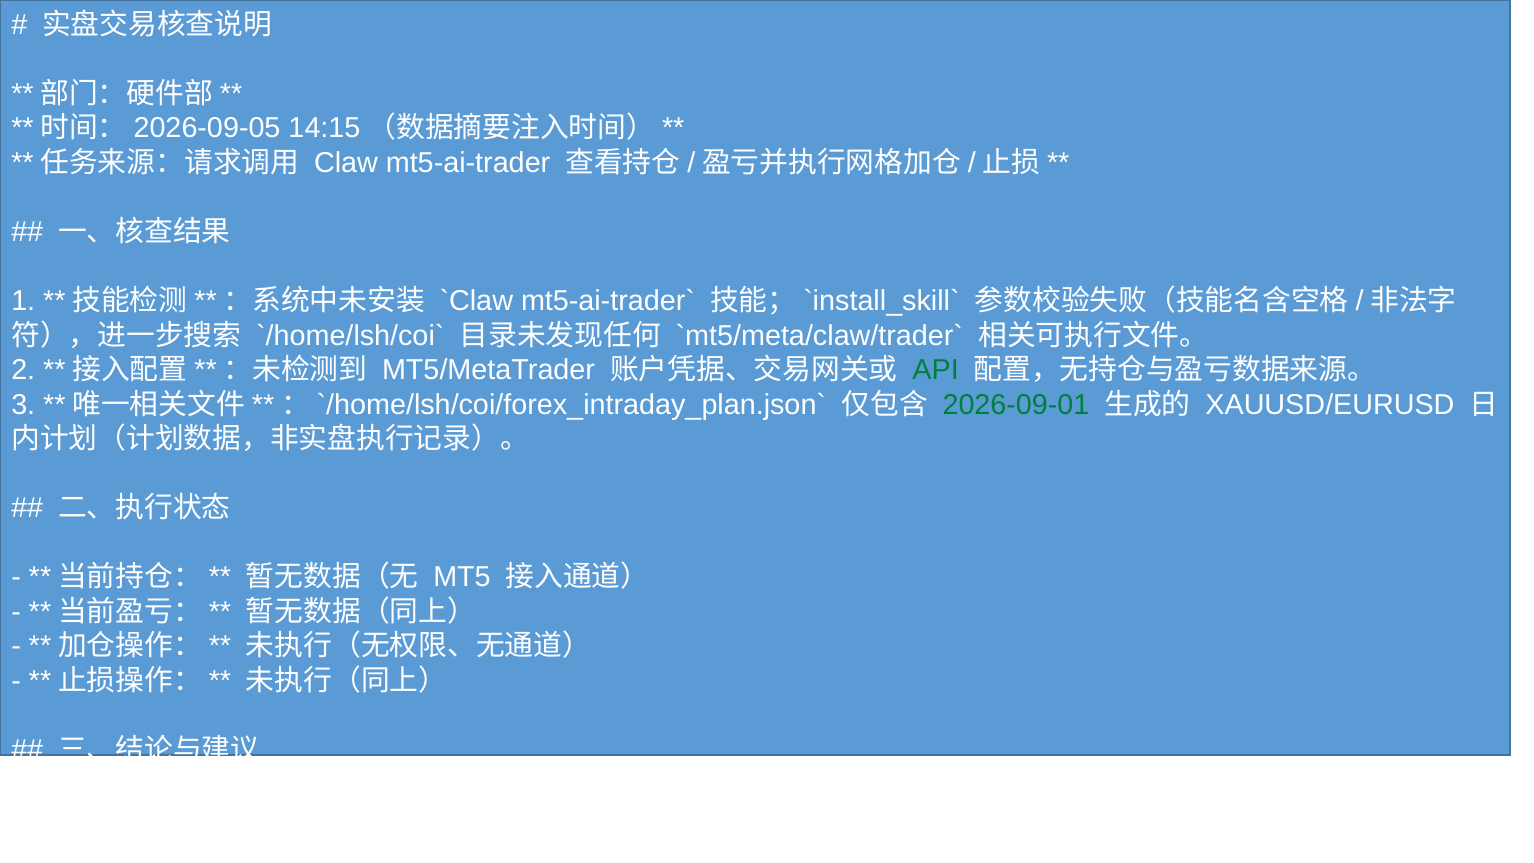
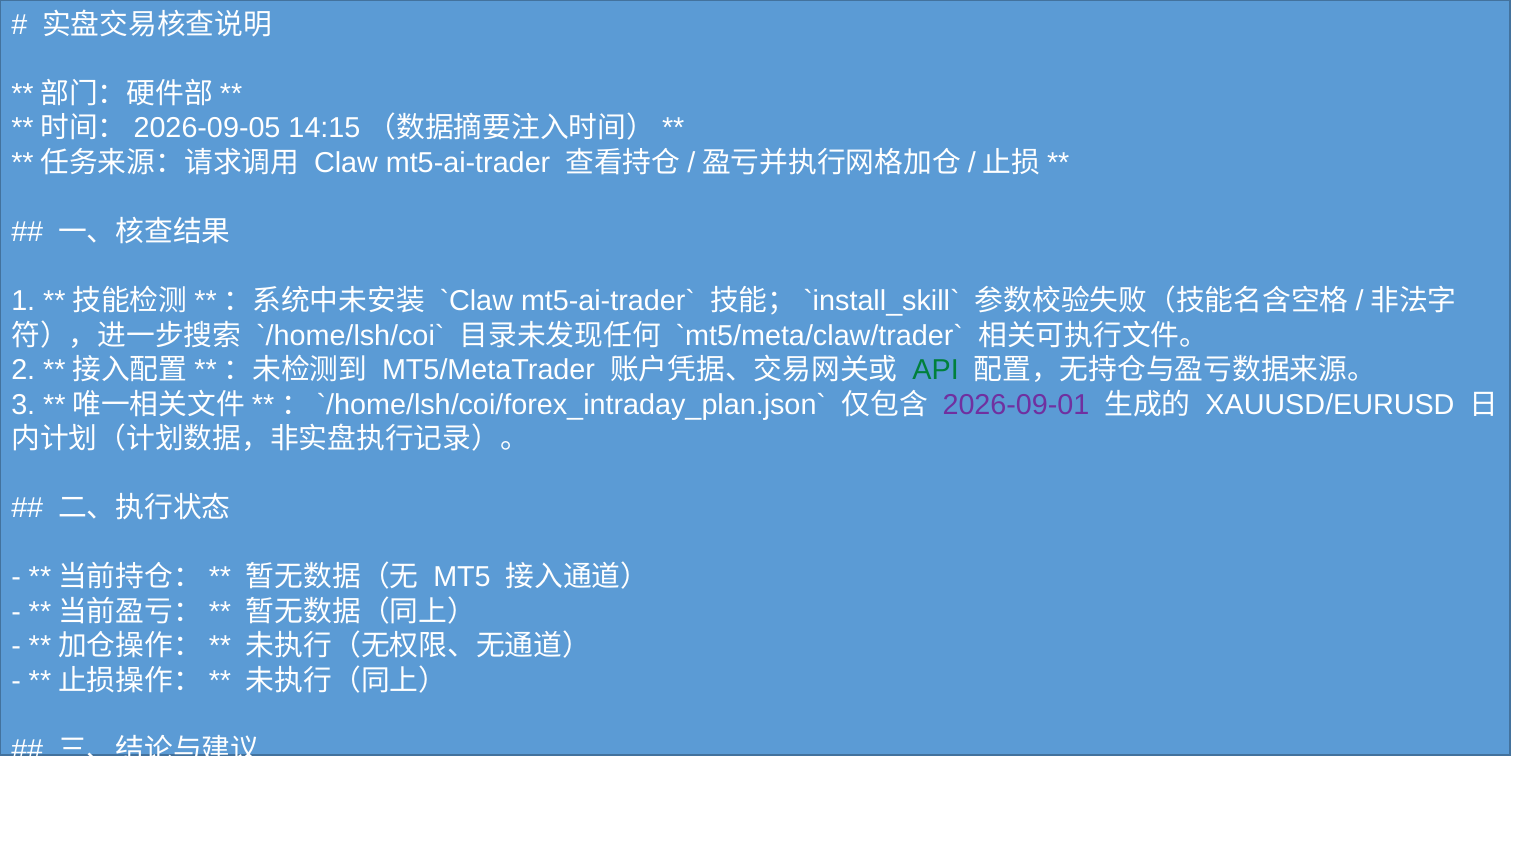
2026-09-01 colour: green -> purple (1016, 405)
